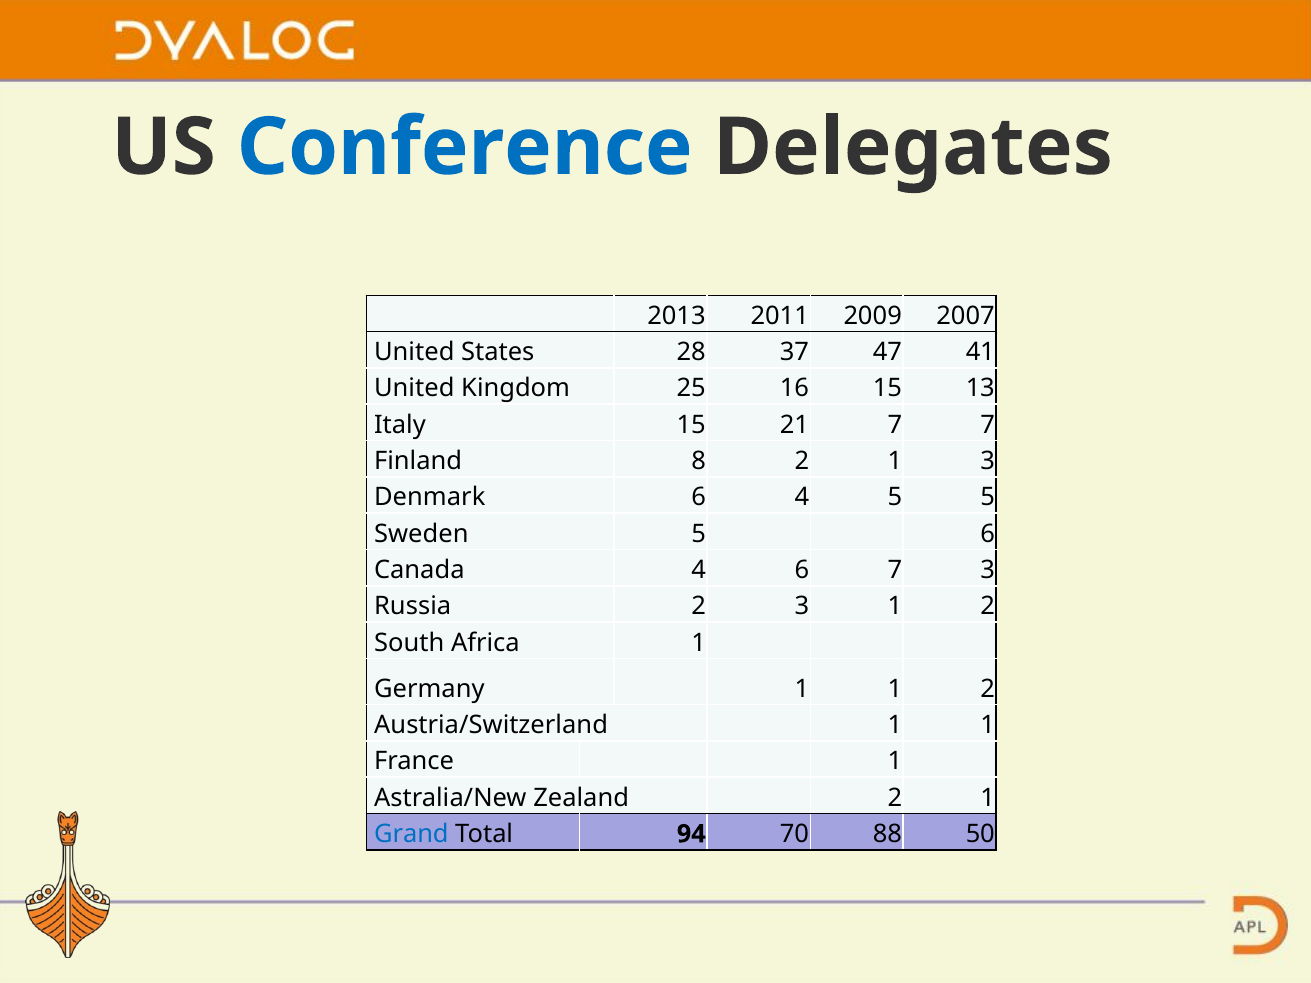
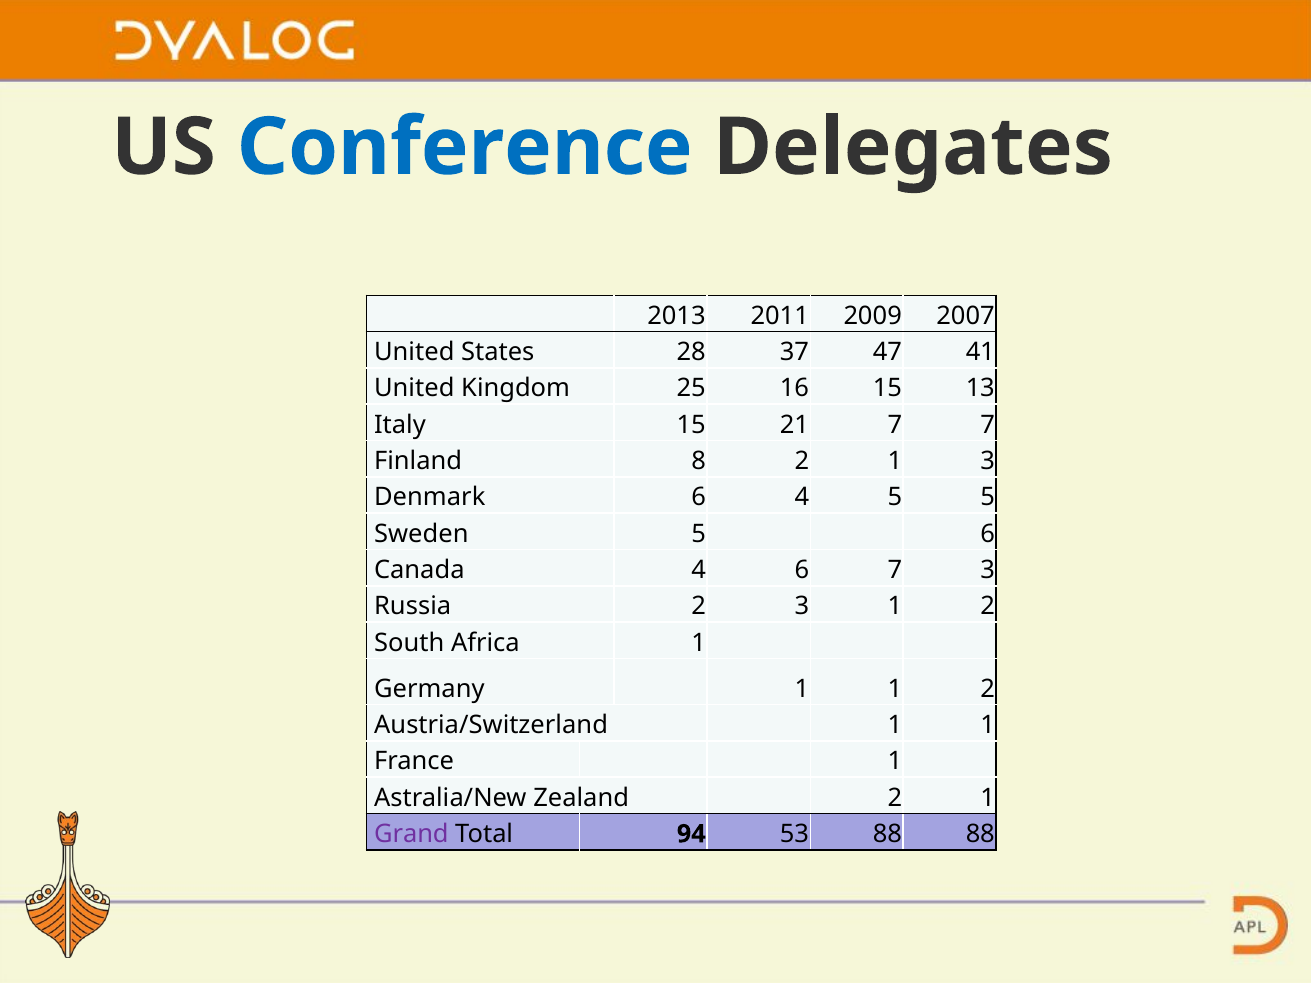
Grand colour: blue -> purple (411, 834)
70: 70 -> 53 (794, 834)
88 50: 50 -> 88 (980, 834)
